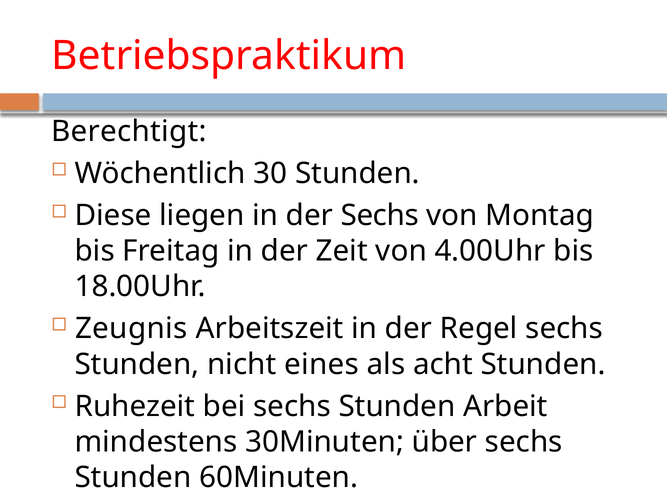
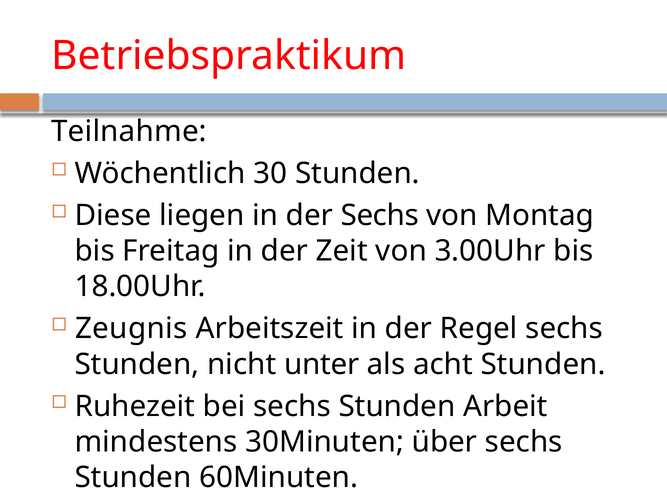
Berechtigt: Berechtigt -> Teilnahme (129, 131)
4.00Uhr: 4.00Uhr -> 3.00Uhr (490, 251)
eines: eines -> unter (322, 364)
